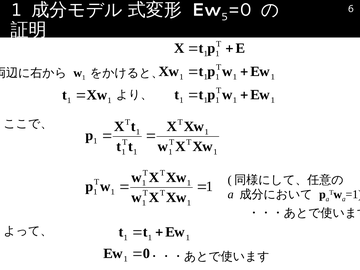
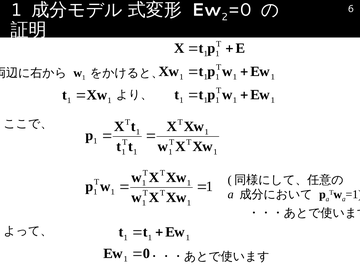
5: 5 -> 2 (225, 17)
